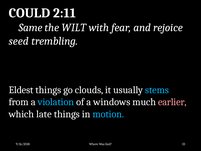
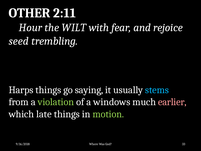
COULD: COULD -> OTHER (29, 13)
Same: Same -> Hour (30, 28)
Eldest: Eldest -> Harps (21, 90)
clouds: clouds -> saying (89, 90)
violation colour: light blue -> light green (56, 102)
motion colour: light blue -> light green (108, 114)
